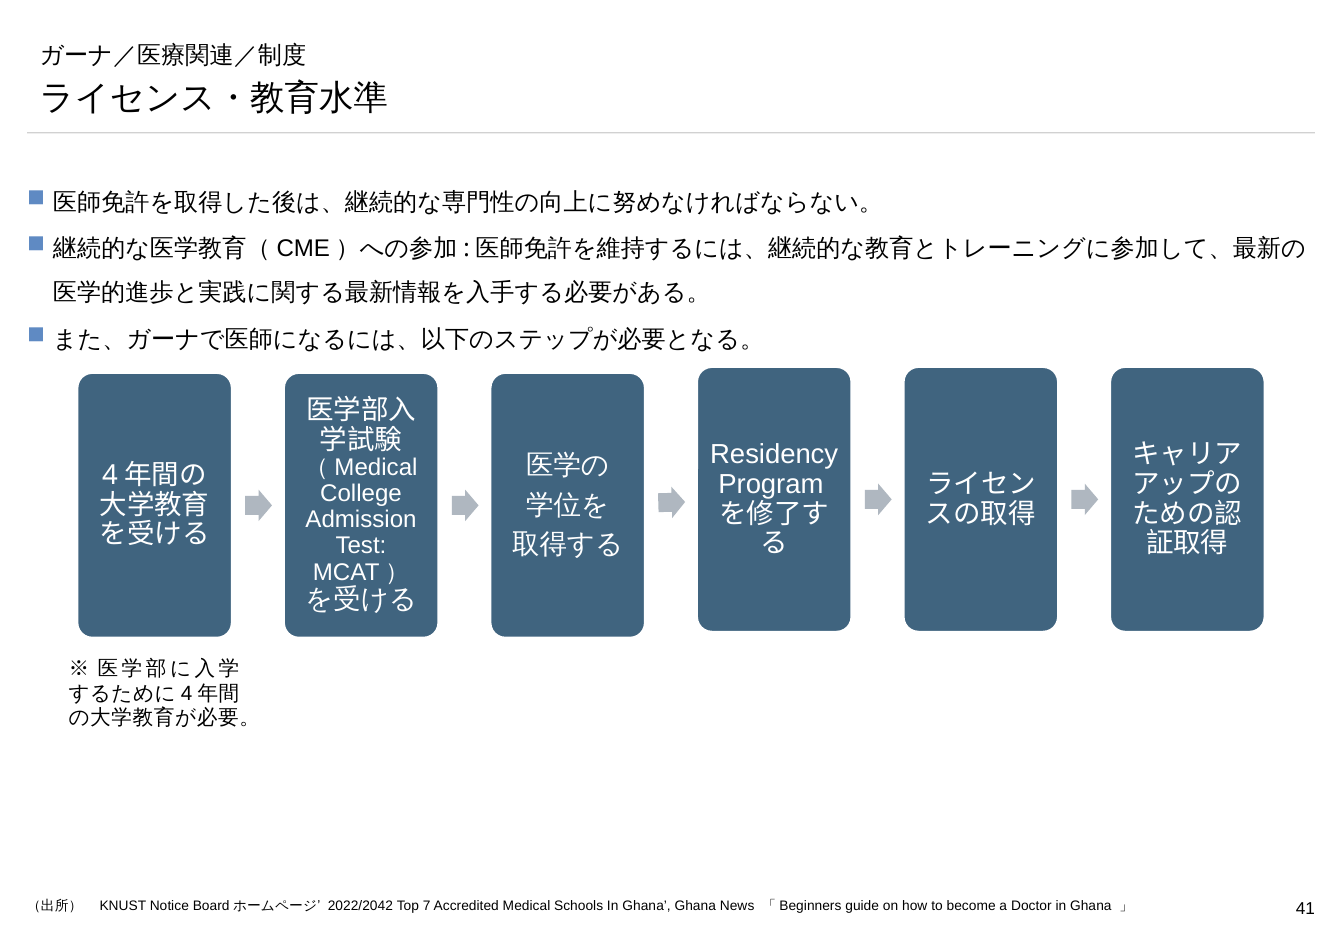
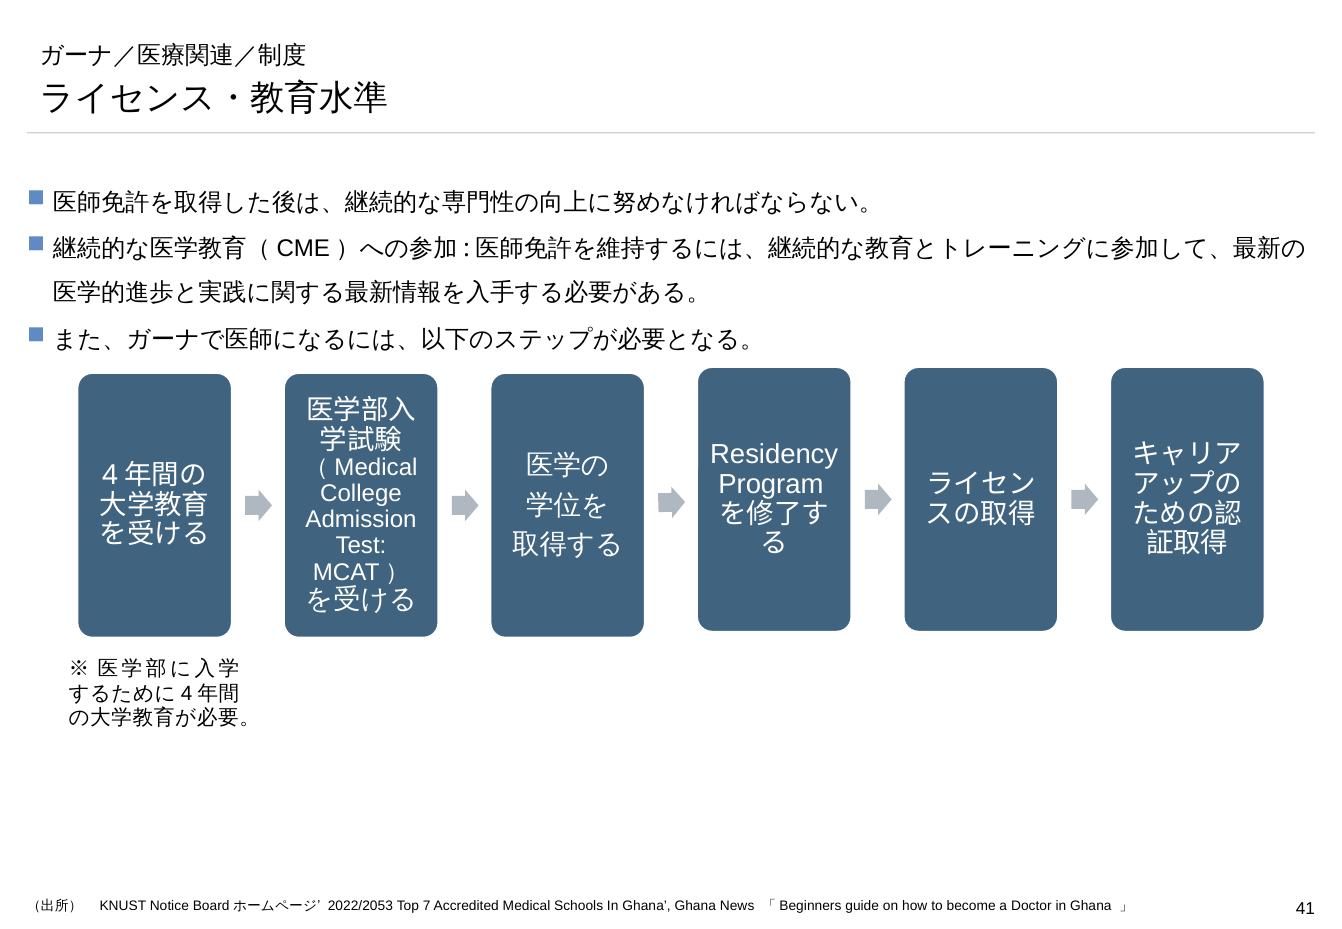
2022/2042: 2022/2042 -> 2022/2053 (360, 906)
